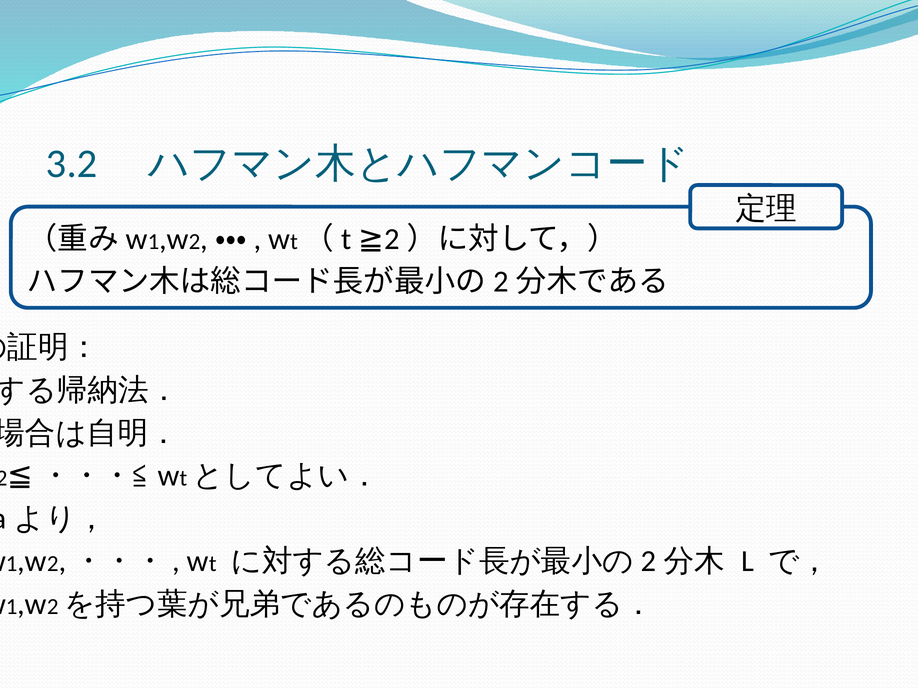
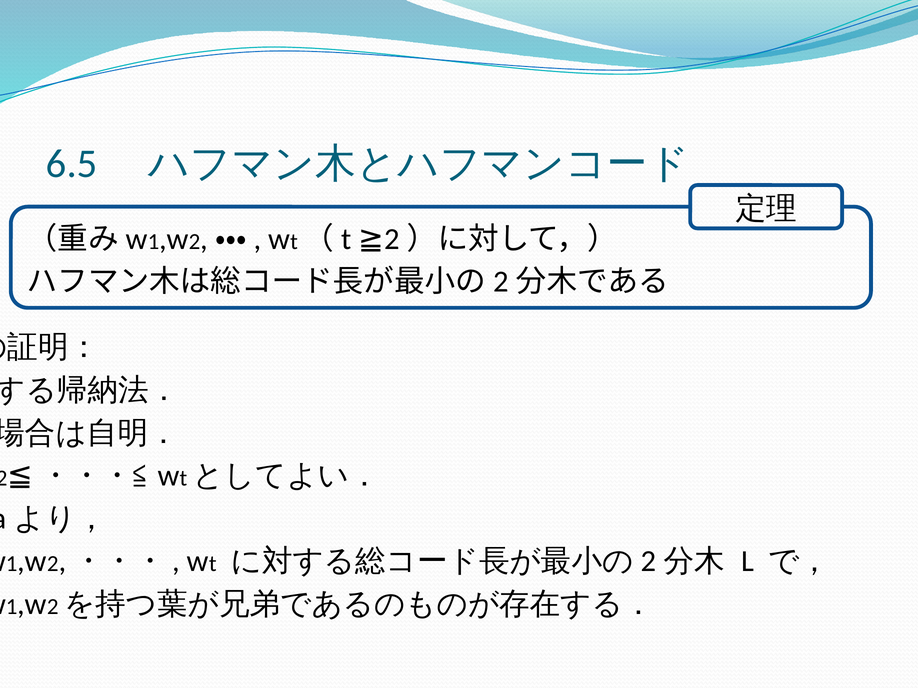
3.2: 3.2 -> 6.5 (72, 164)
